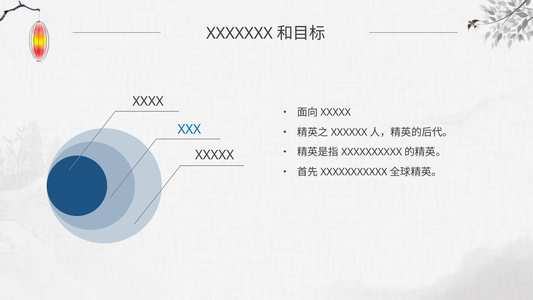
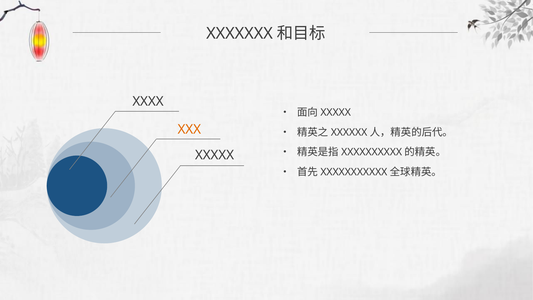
XXX colour: blue -> orange (189, 129)
